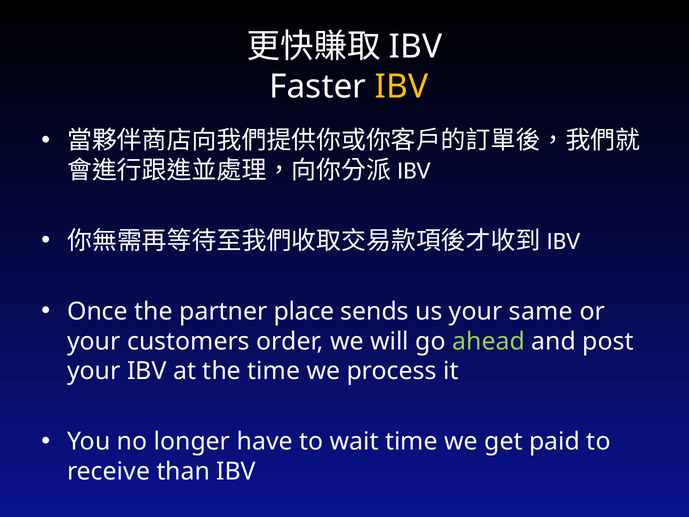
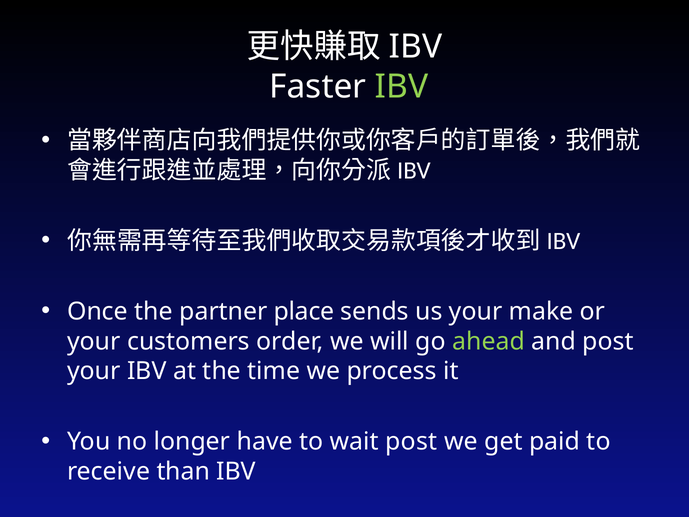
IBV colour: yellow -> light green (402, 87)
same: same -> make (541, 311)
wait time: time -> post (411, 441)
